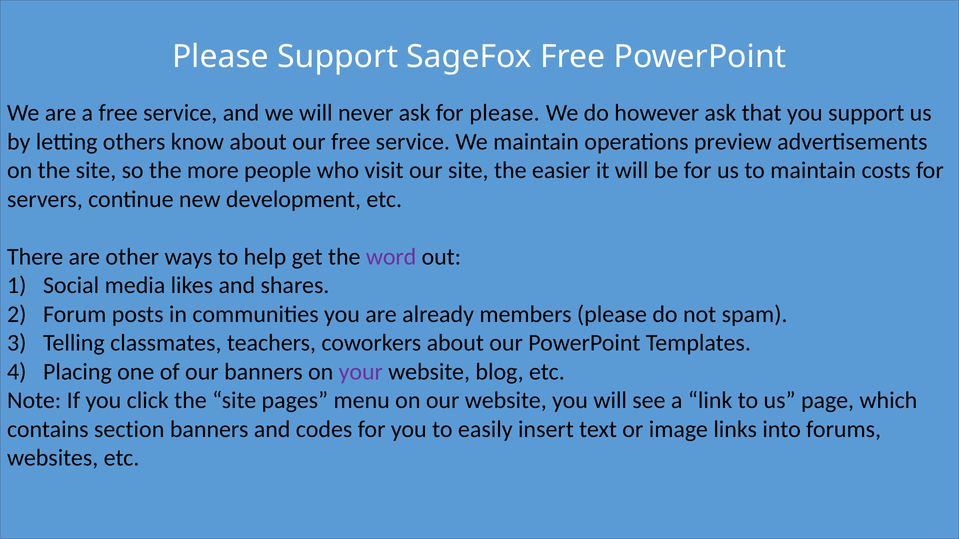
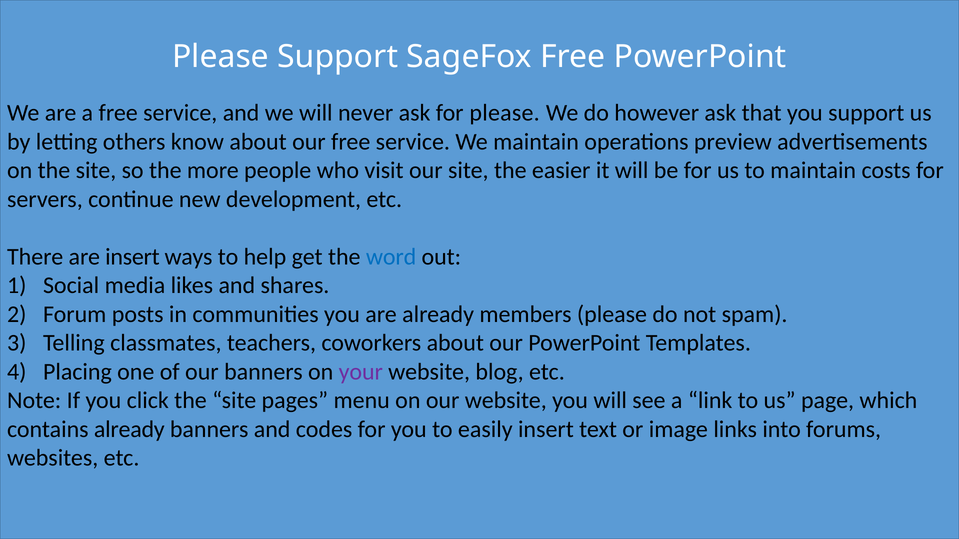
are other: other -> insert (132, 257)
word colour: purple -> blue (391, 257)
contains section: section -> already (129, 430)
